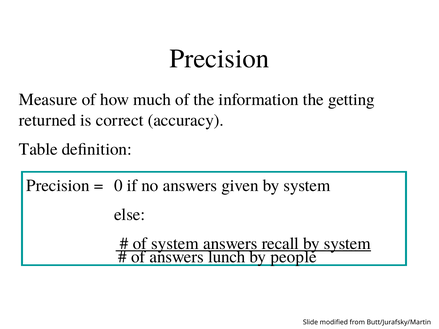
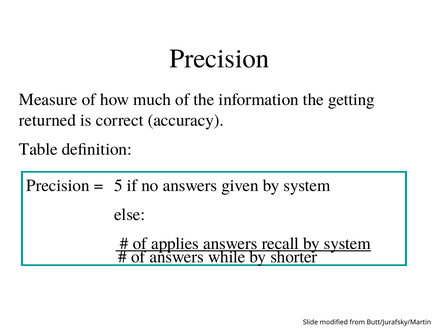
0: 0 -> 5 (118, 186)
of system: system -> applies (175, 244)
lunch: lunch -> while (227, 257)
people: people -> shorter (294, 257)
